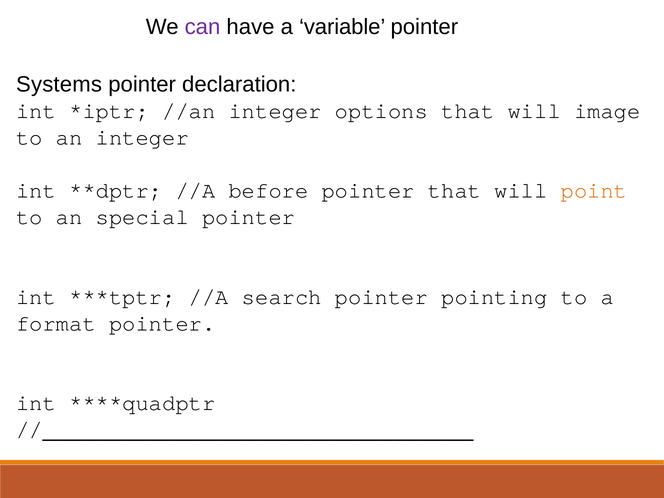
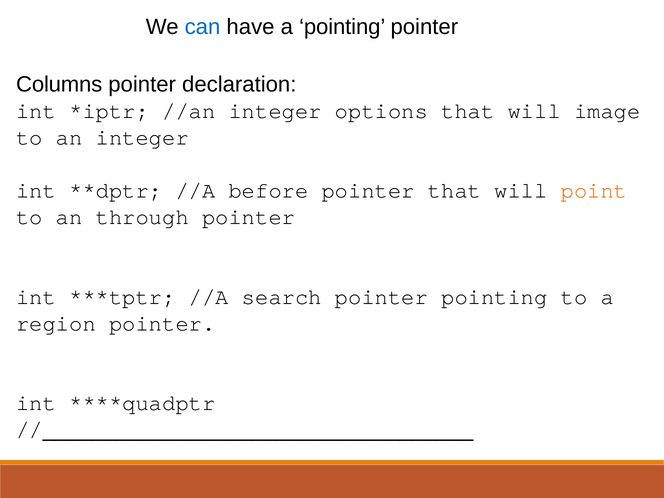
can colour: purple -> blue (203, 27)
a variable: variable -> pointing (342, 27)
Systems: Systems -> Columns (59, 84)
special: special -> through (142, 217)
format: format -> region (56, 323)
